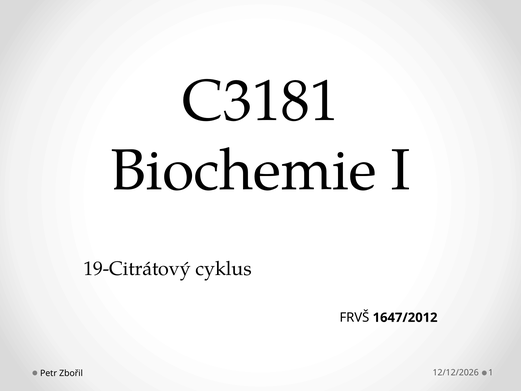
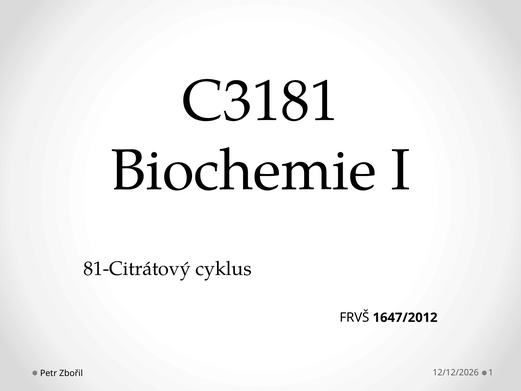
19-Citrátový: 19-Citrátový -> 81-Citrátový (137, 269)
